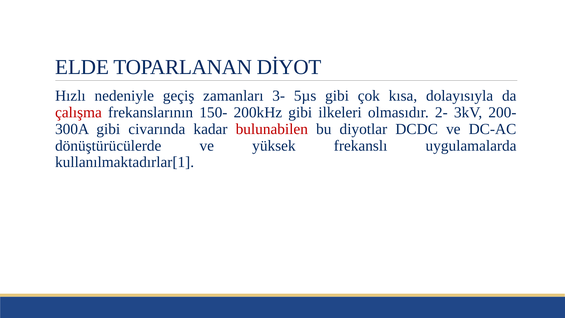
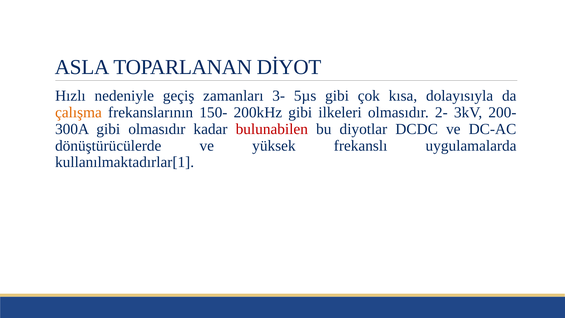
ELDE: ELDE -> ASLA (82, 67)
çalışma colour: red -> orange (78, 112)
gibi civarında: civarında -> olmasıdır (157, 129)
